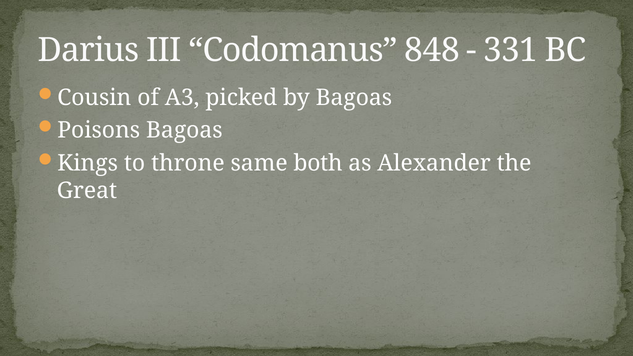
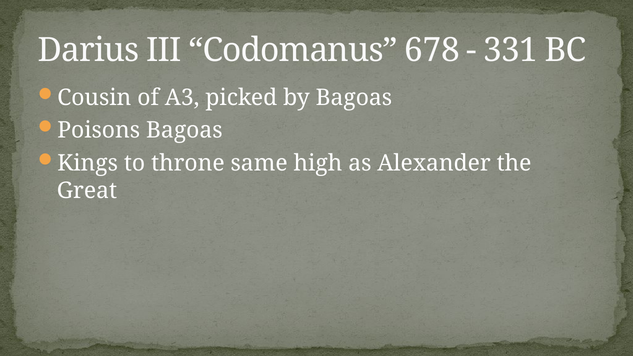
848: 848 -> 678 (432, 50)
both: both -> high (318, 163)
